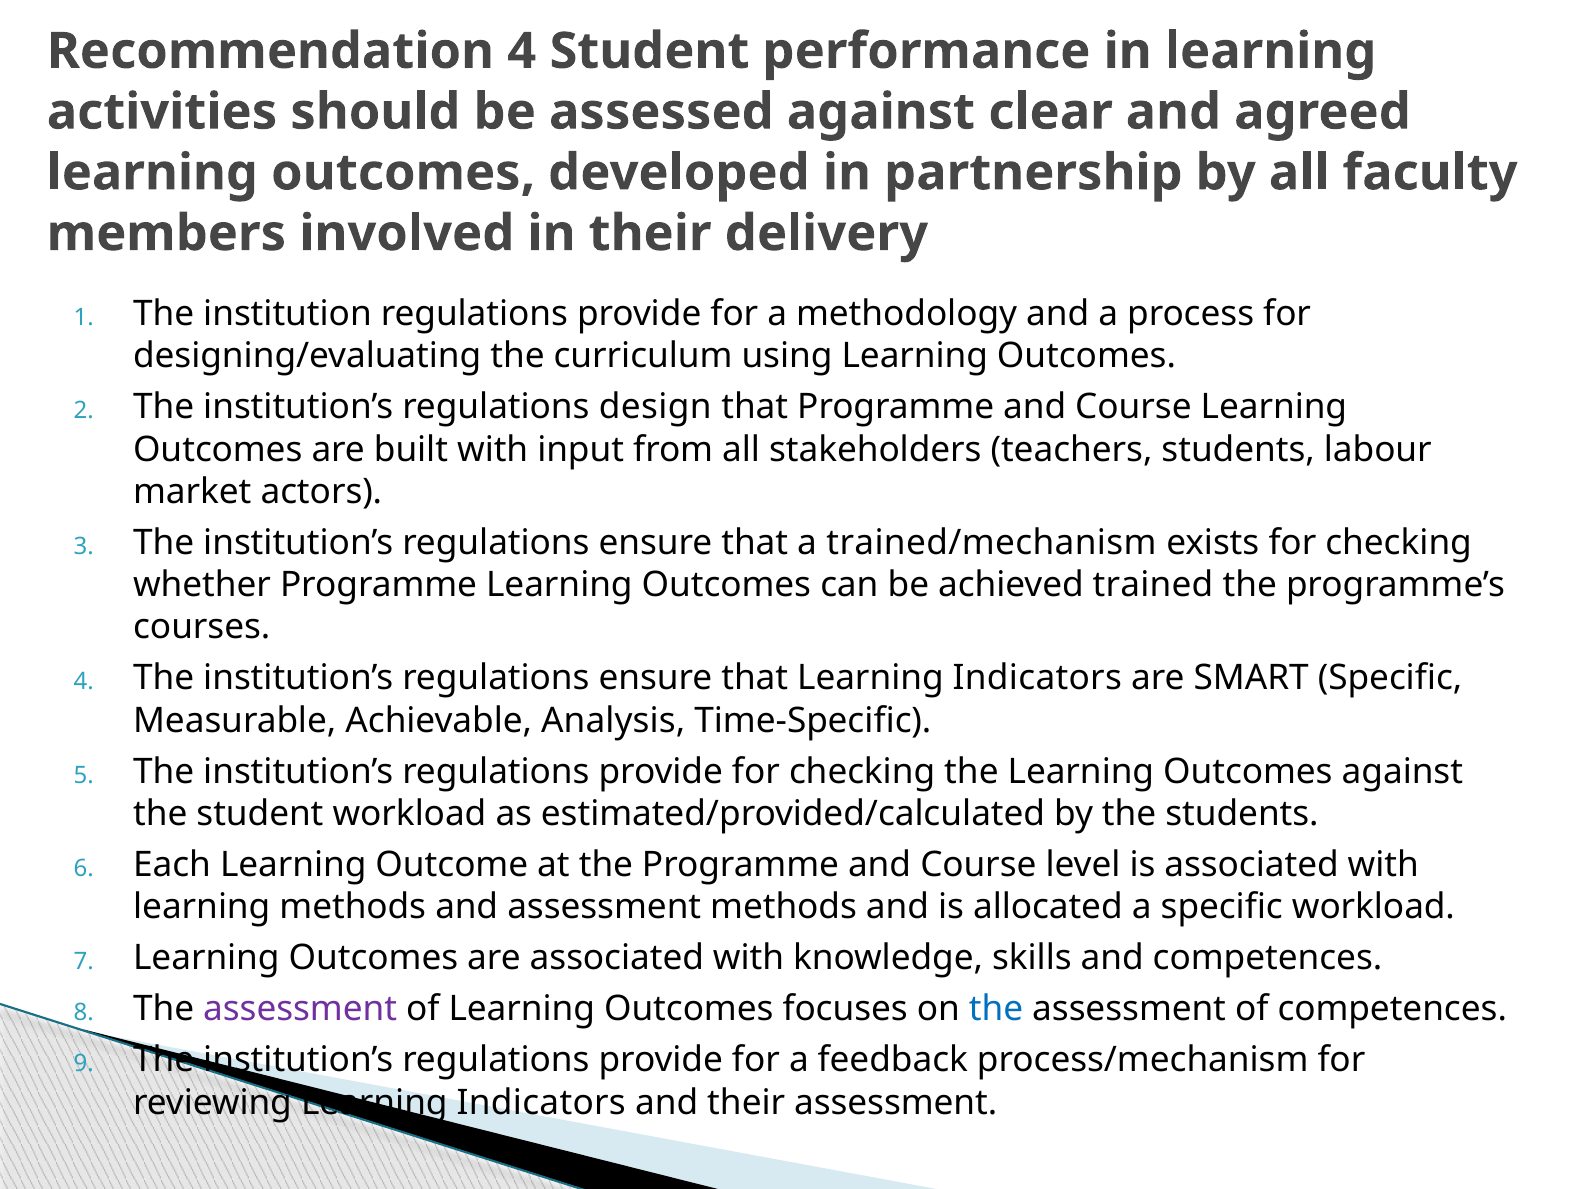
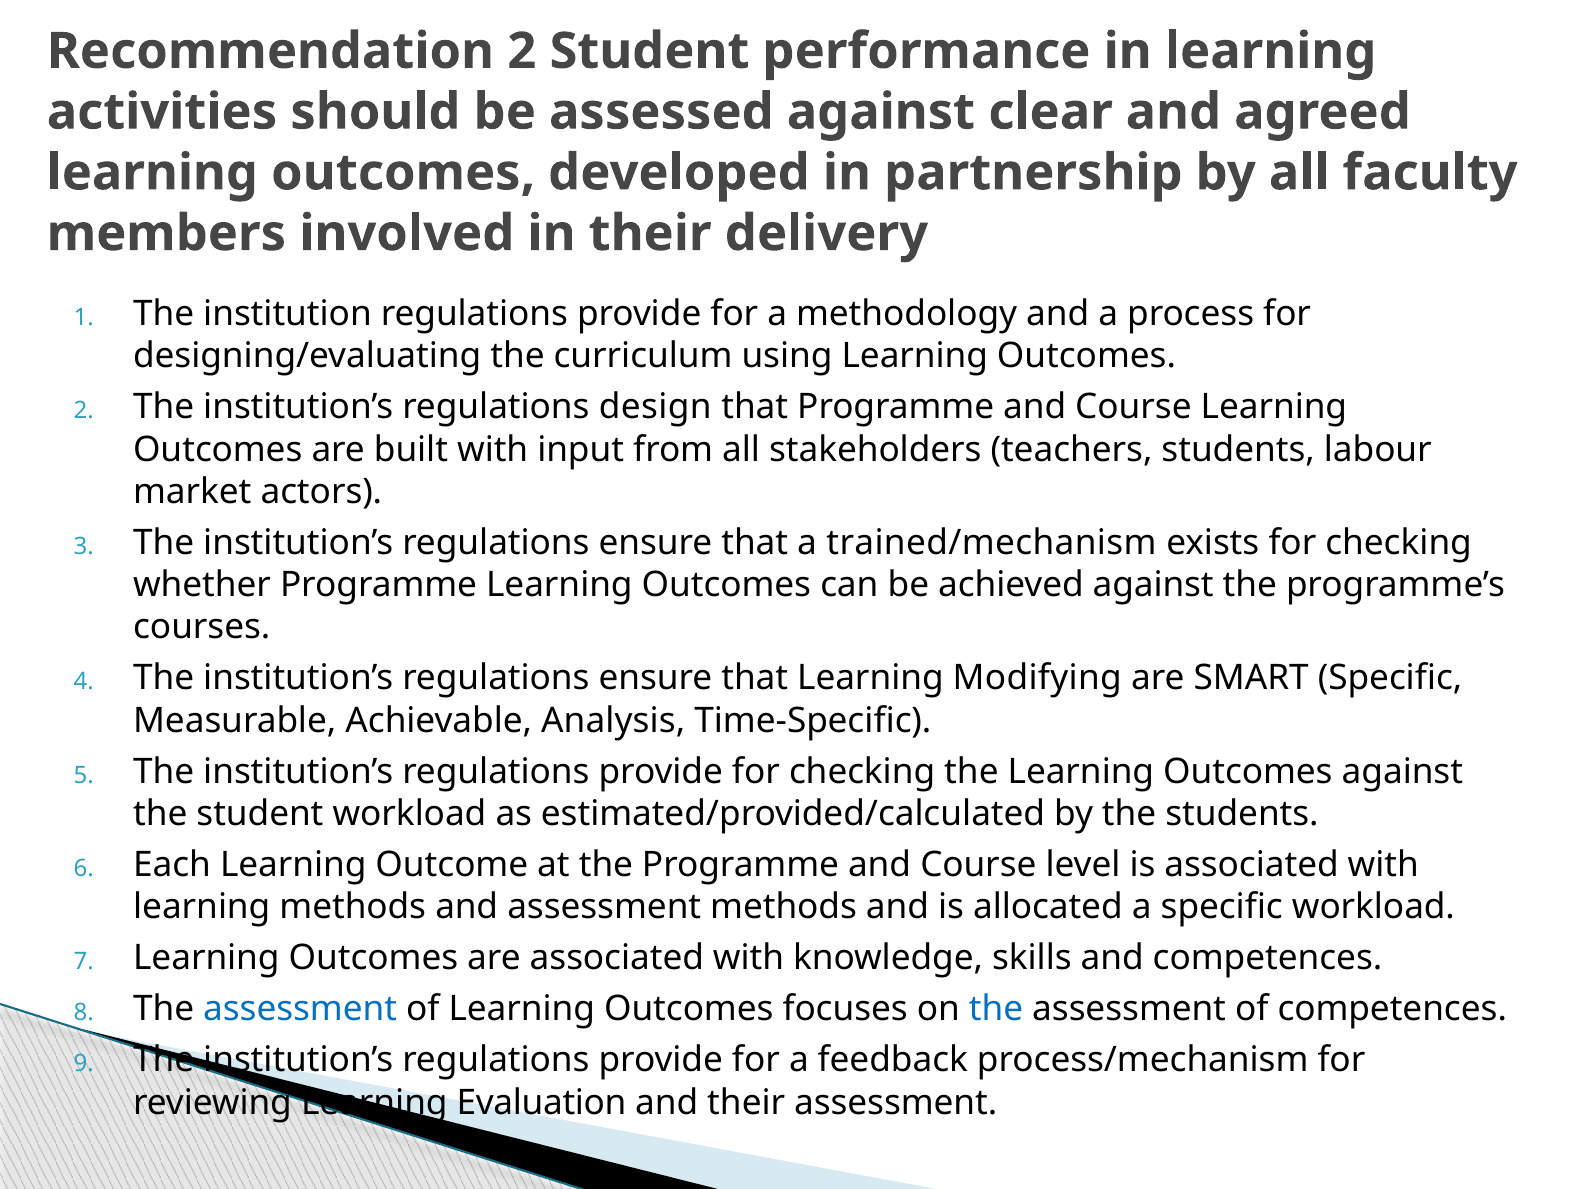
Recommendation 4: 4 -> 2 (522, 51)
achieved trained: trained -> against (1153, 585)
that Learning Indicators: Indicators -> Modifying (1037, 679)
assessment colour: purple -> blue (300, 1010)
reviewing Learning Indicators: Indicators -> Evaluation (542, 1103)
